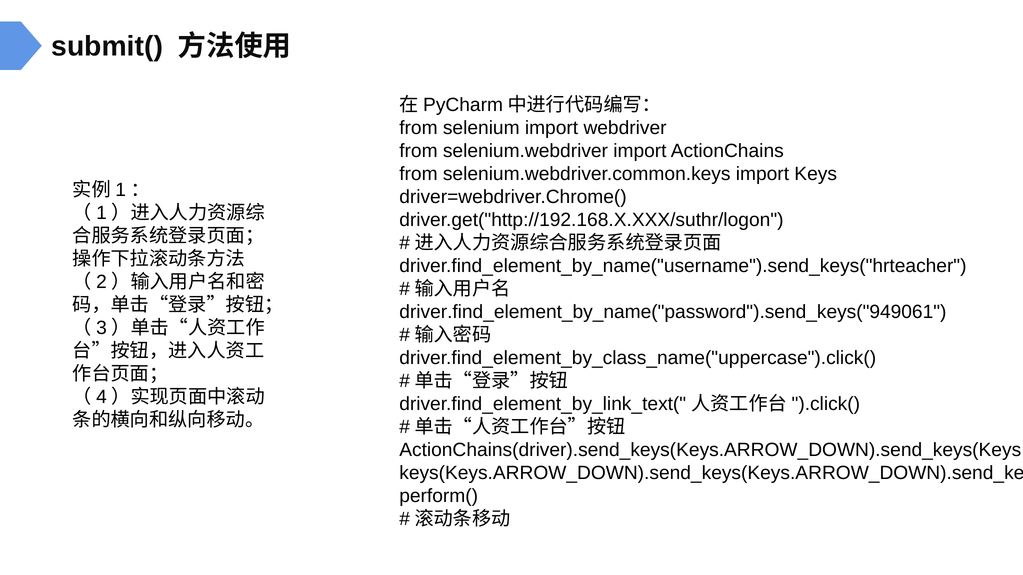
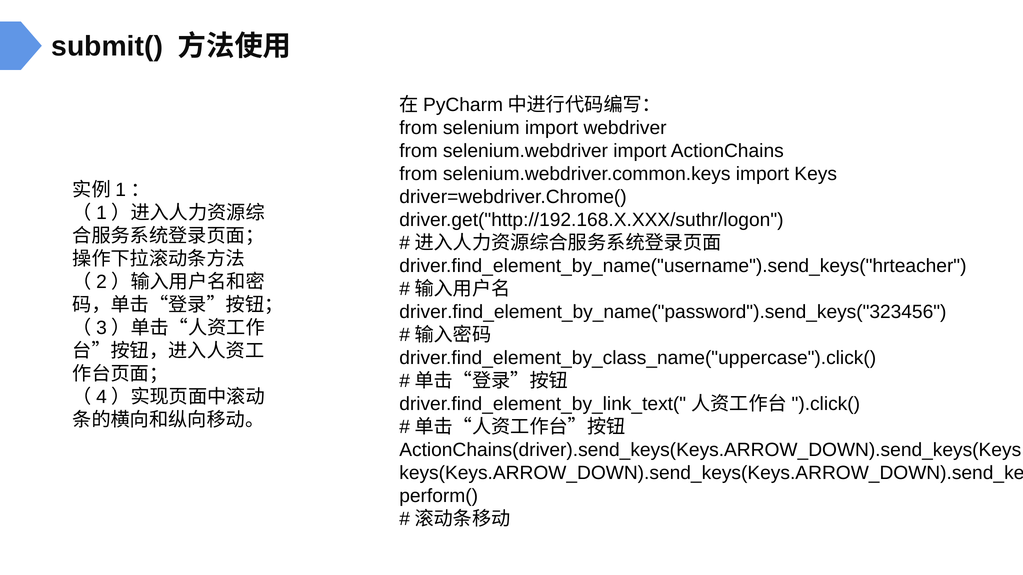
driver.find_element_by_name("password").send_keys("949061: driver.find_element_by_name("password").send_keys("949061 -> driver.find_element_by_name("password").send_keys("323456 (673, 312)
